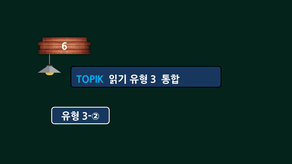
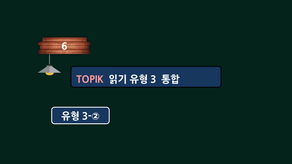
TOPIK colour: light blue -> pink (90, 80)
